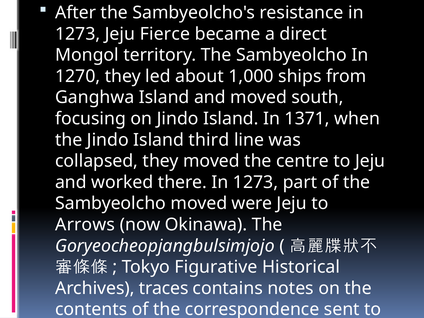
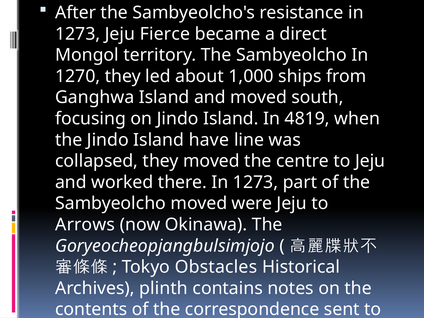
1371: 1371 -> 4819 (307, 119)
third: third -> have (209, 140)
Figurative: Figurative -> Obstacles (216, 267)
traces: traces -> plinth (164, 288)
